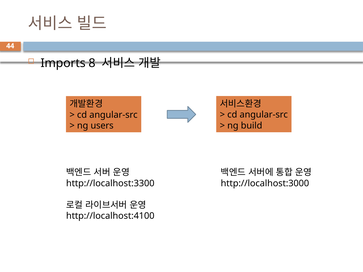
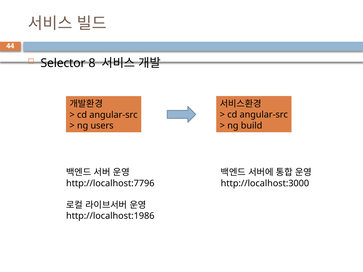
Imports: Imports -> Selector (63, 63)
http://localhost:3300: http://localhost:3300 -> http://localhost:7796 (110, 184)
http://localhost:4100: http://localhost:4100 -> http://localhost:1986 (110, 216)
